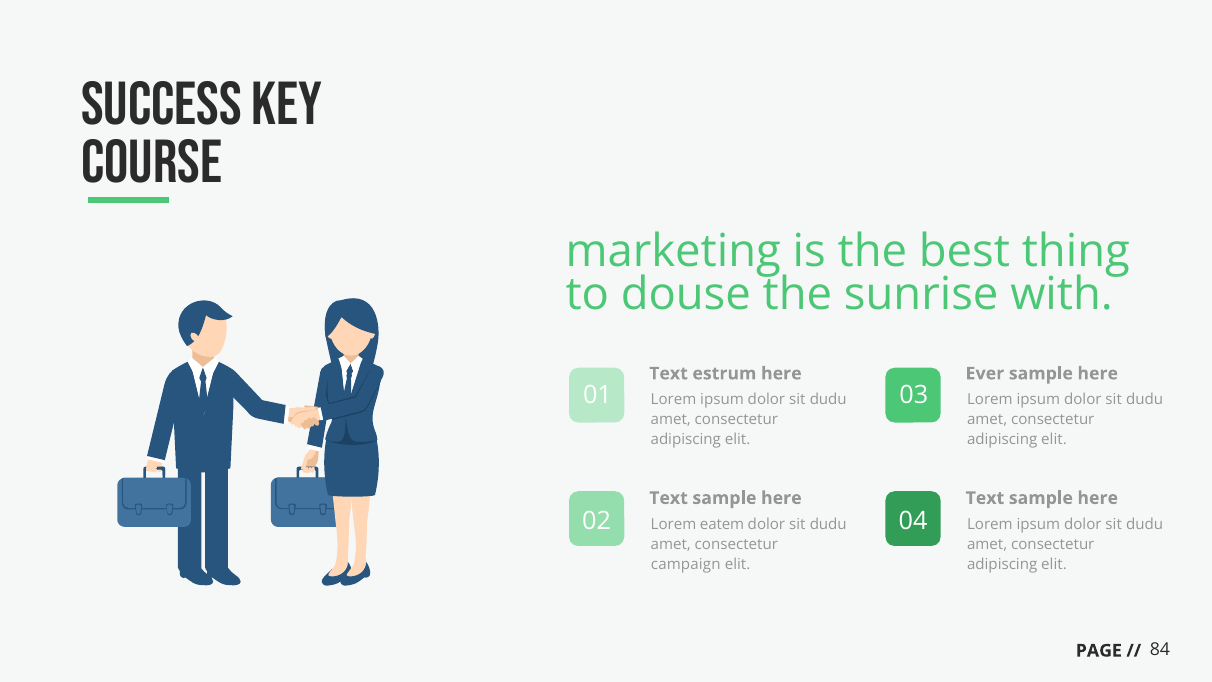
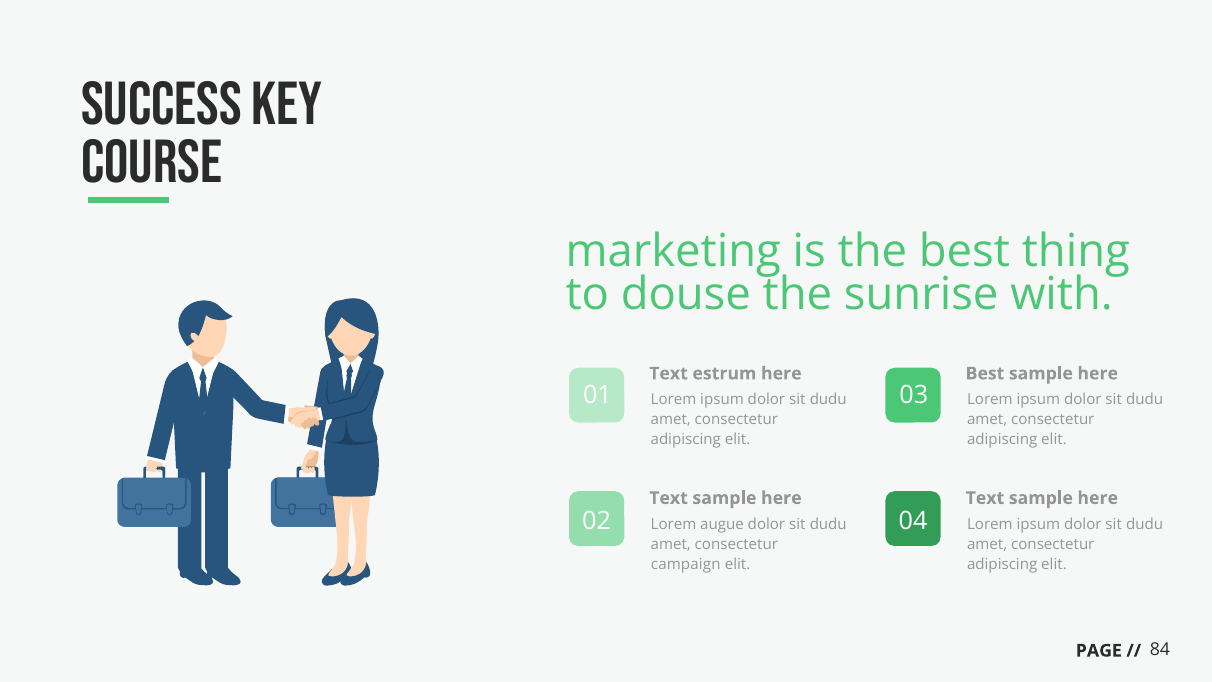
Ever: Ever -> Best (985, 373)
eatem: eatem -> augue (722, 524)
